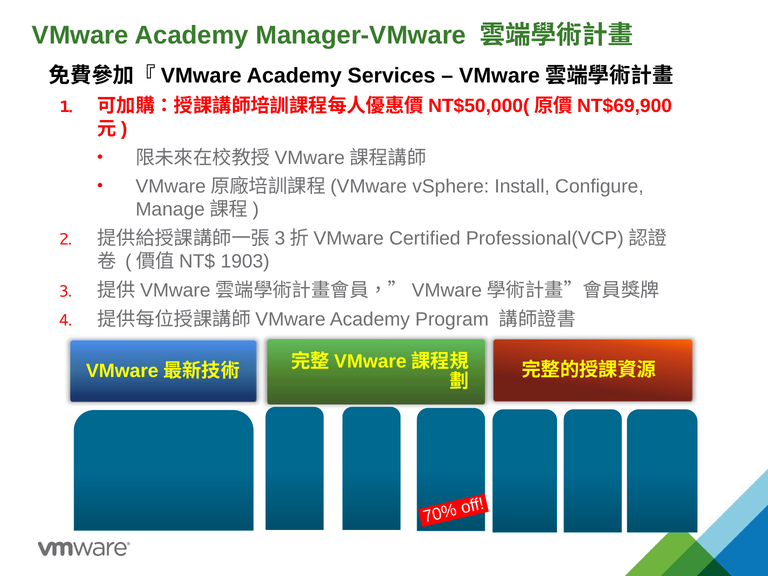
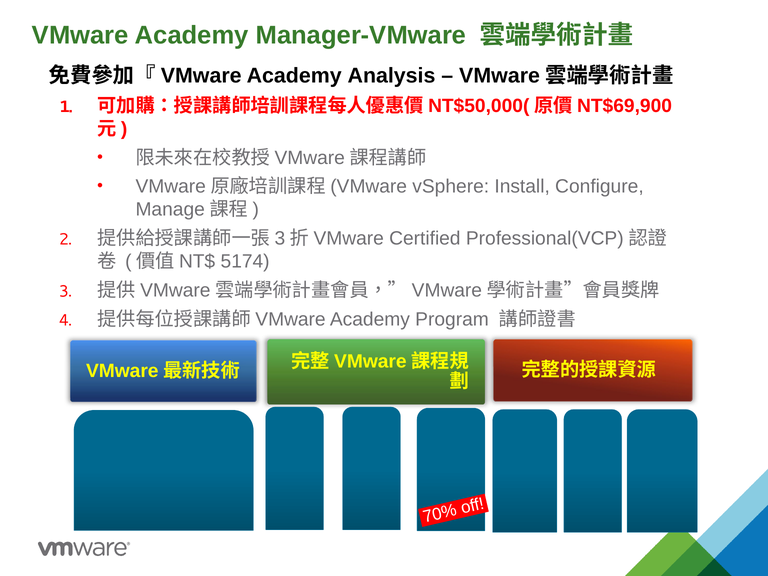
Services: Services -> Analysis (392, 76)
1903: 1903 -> 5174 (245, 262)
